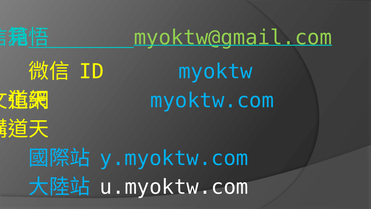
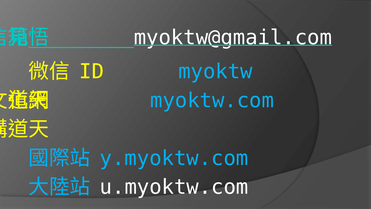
myoktw@gmail.com colour: light green -> white (233, 38)
